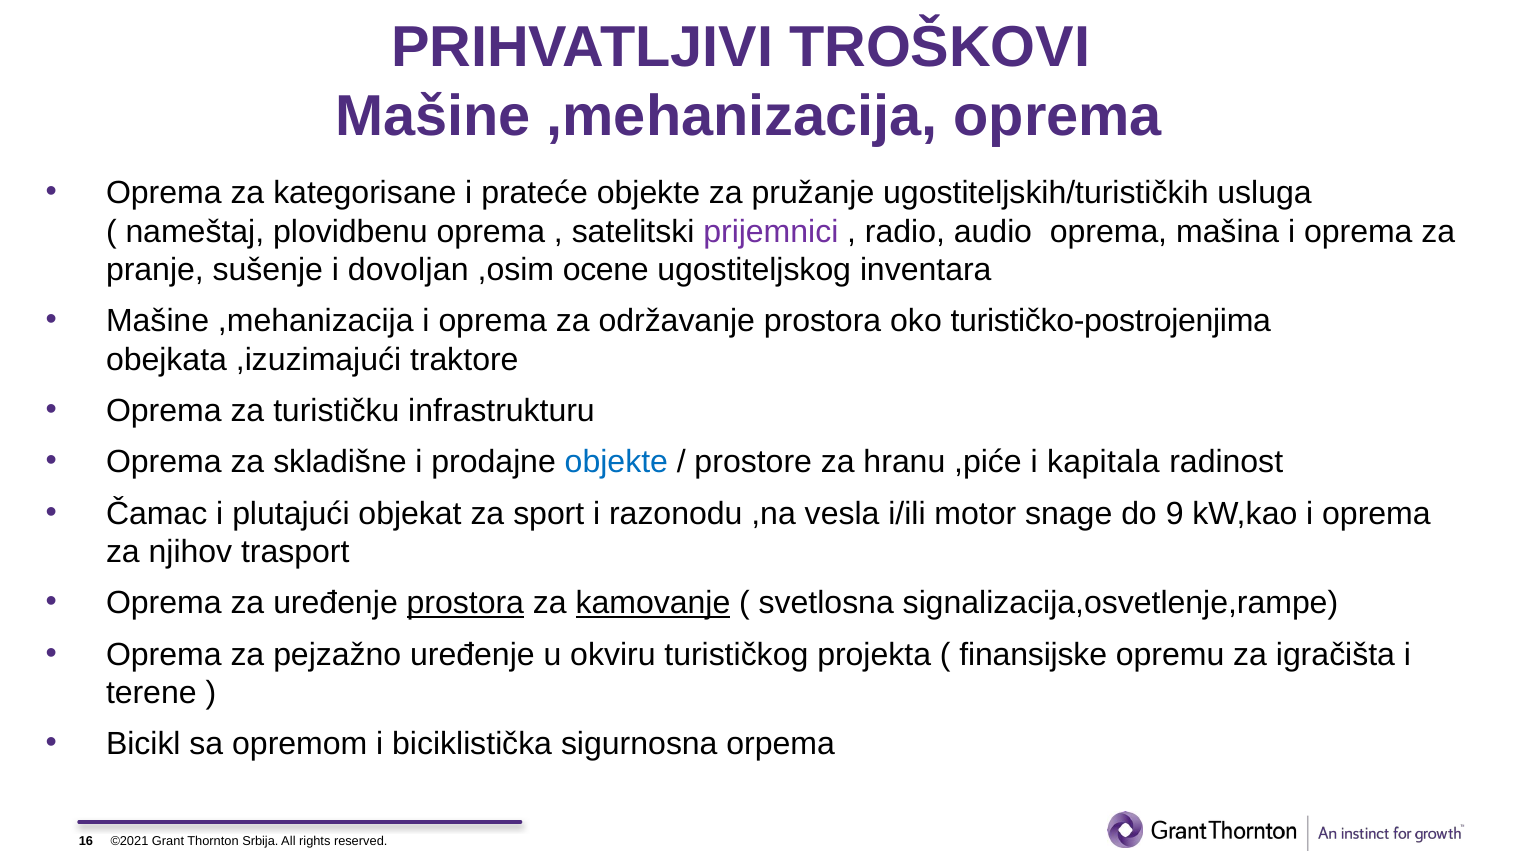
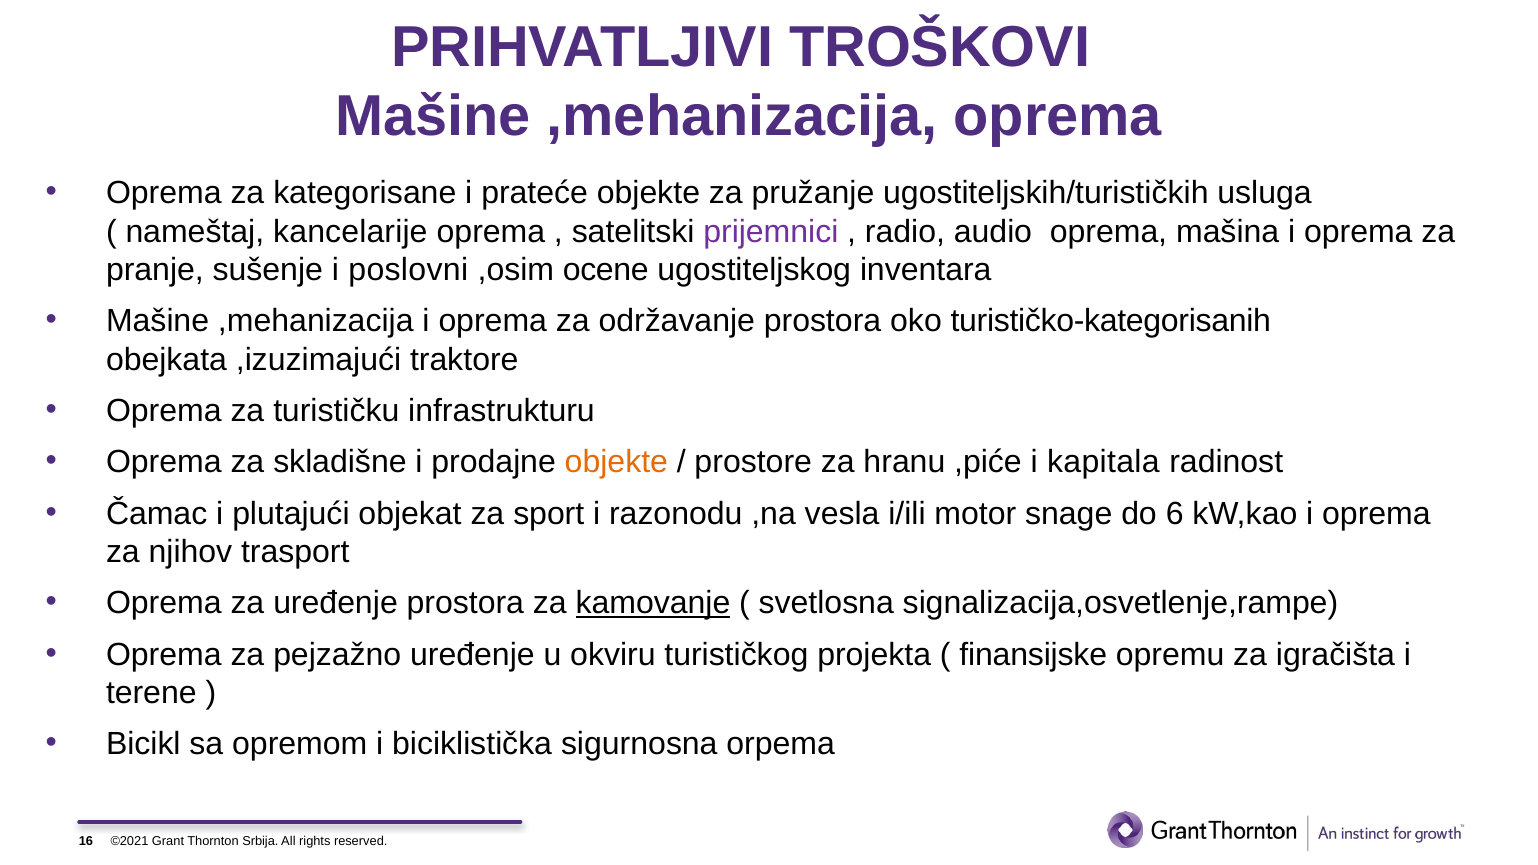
plovidbenu: plovidbenu -> kancelarije (350, 232)
dovoljan: dovoljan -> poslovni (408, 270)
turističko-postrojenjima: turističko-postrojenjima -> turističko-kategorisanih (1111, 321)
objekte colour: blue -> orange (616, 462)
9: 9 -> 6 (1175, 514)
prostora underline: present -> none (465, 603)
